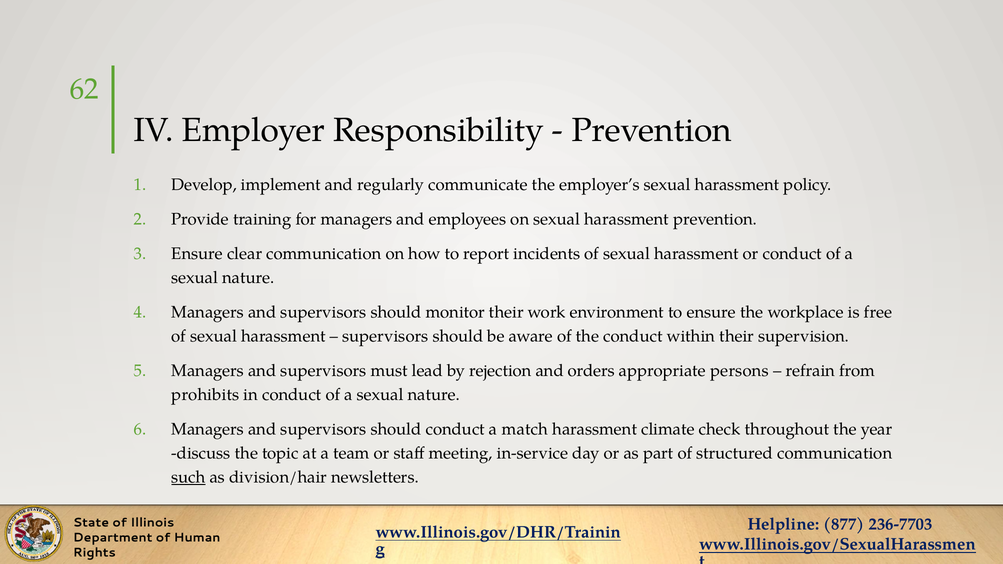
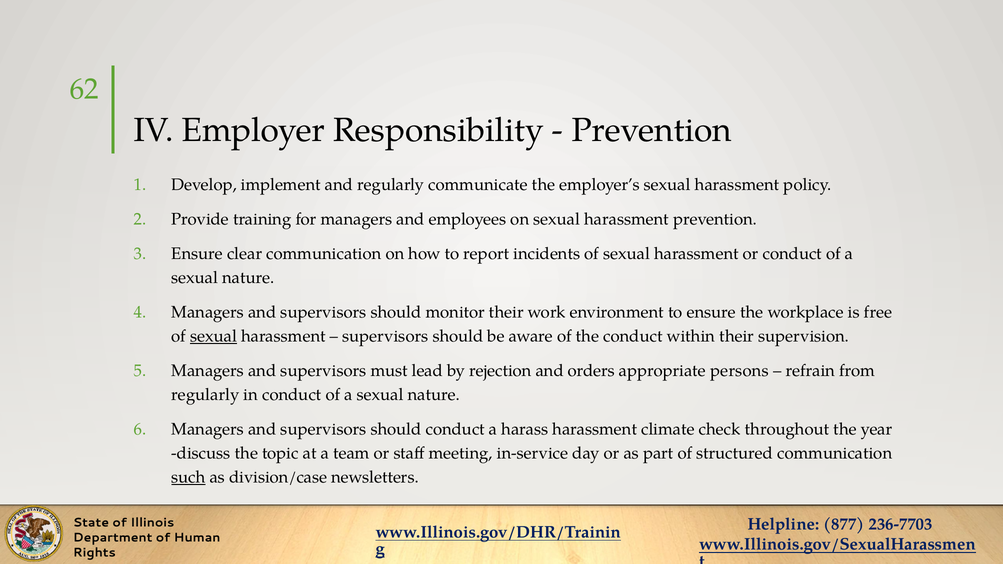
sexual underline: none -> present (214, 336)
prohibits: prohibits -> regularly (205, 395)
match: match -> harass (525, 429)
division/hair: division/hair -> division/case (278, 478)
